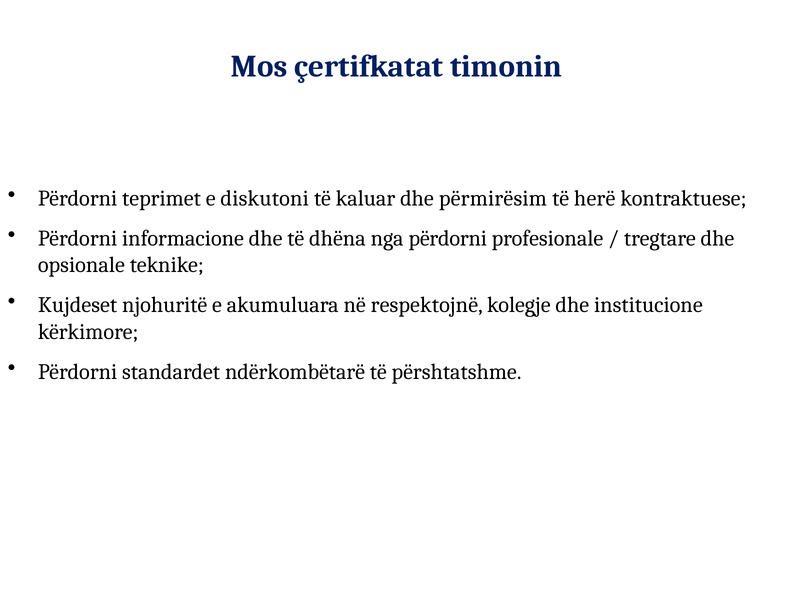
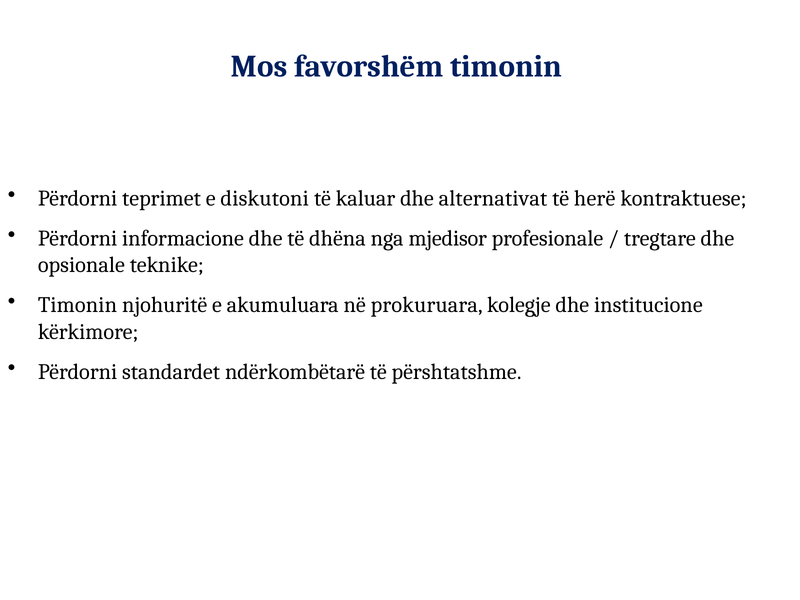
çertifkatat: çertifkatat -> favorshëm (369, 67)
përmirësim: përmirësim -> alternativat (493, 198)
nga përdorni: përdorni -> mjedisor (448, 238)
Kujdeset: Kujdeset -> Timonin (77, 305)
respektojnë: respektojnë -> prokuruara (427, 305)
